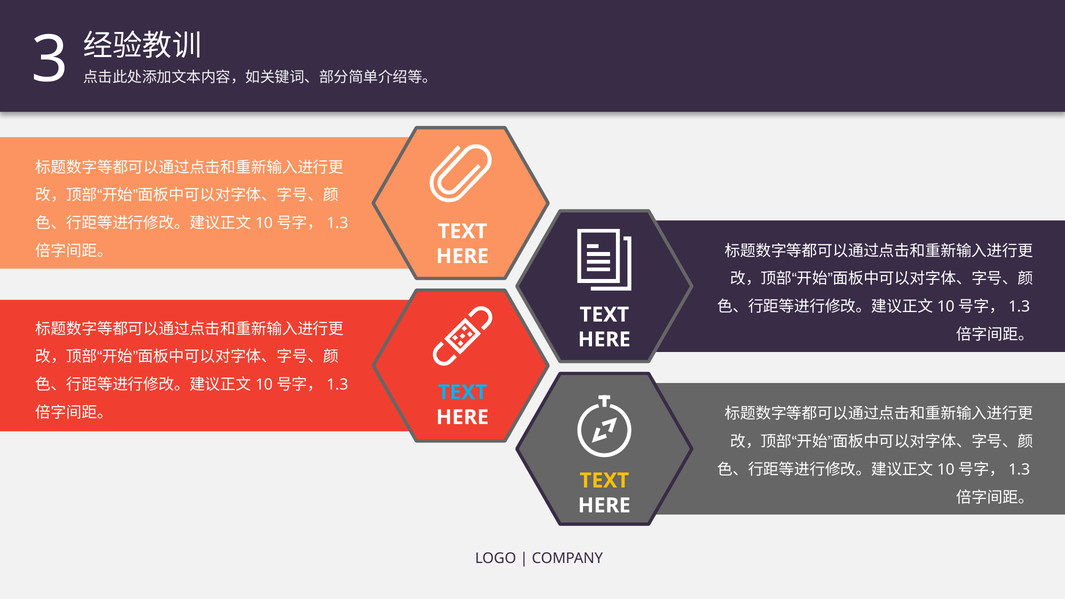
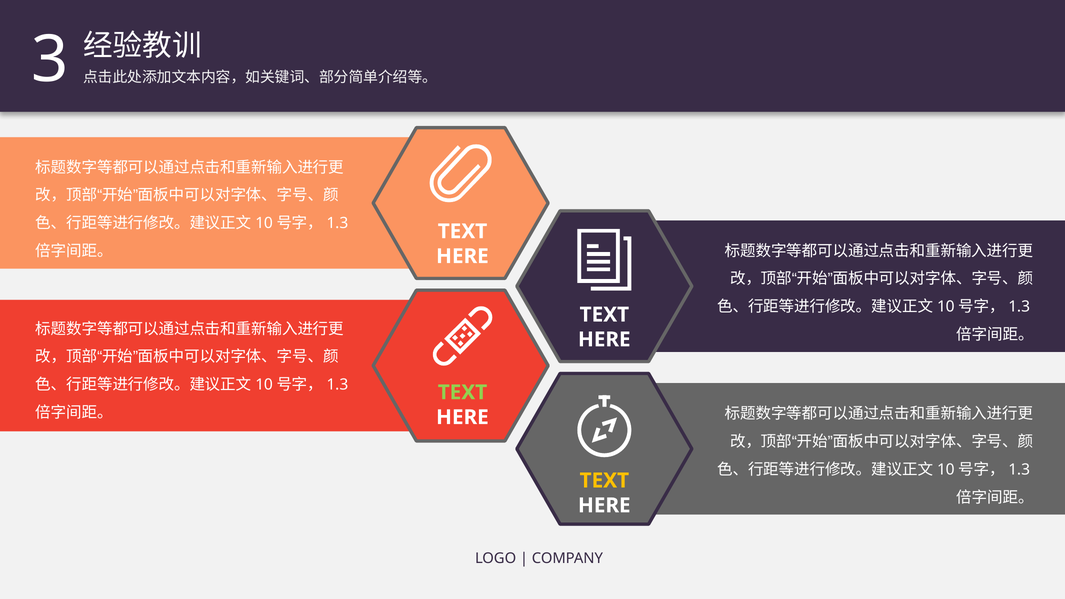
TEXT colour: light blue -> light green (462, 392)
